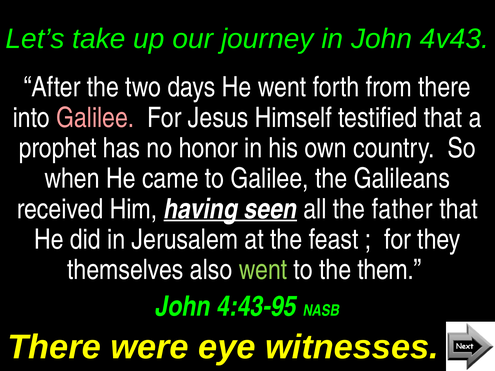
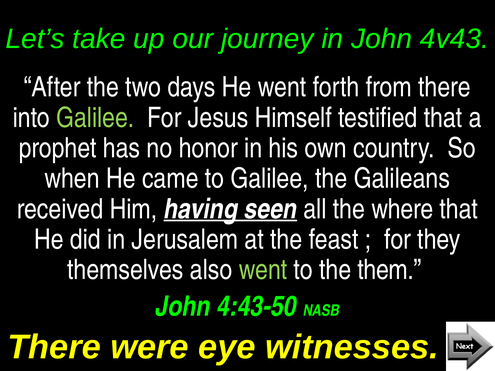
Galilee colour: pink -> light green (95, 118)
father: father -> where (402, 209)
4:43-95: 4:43-95 -> 4:43-50 (257, 307)
